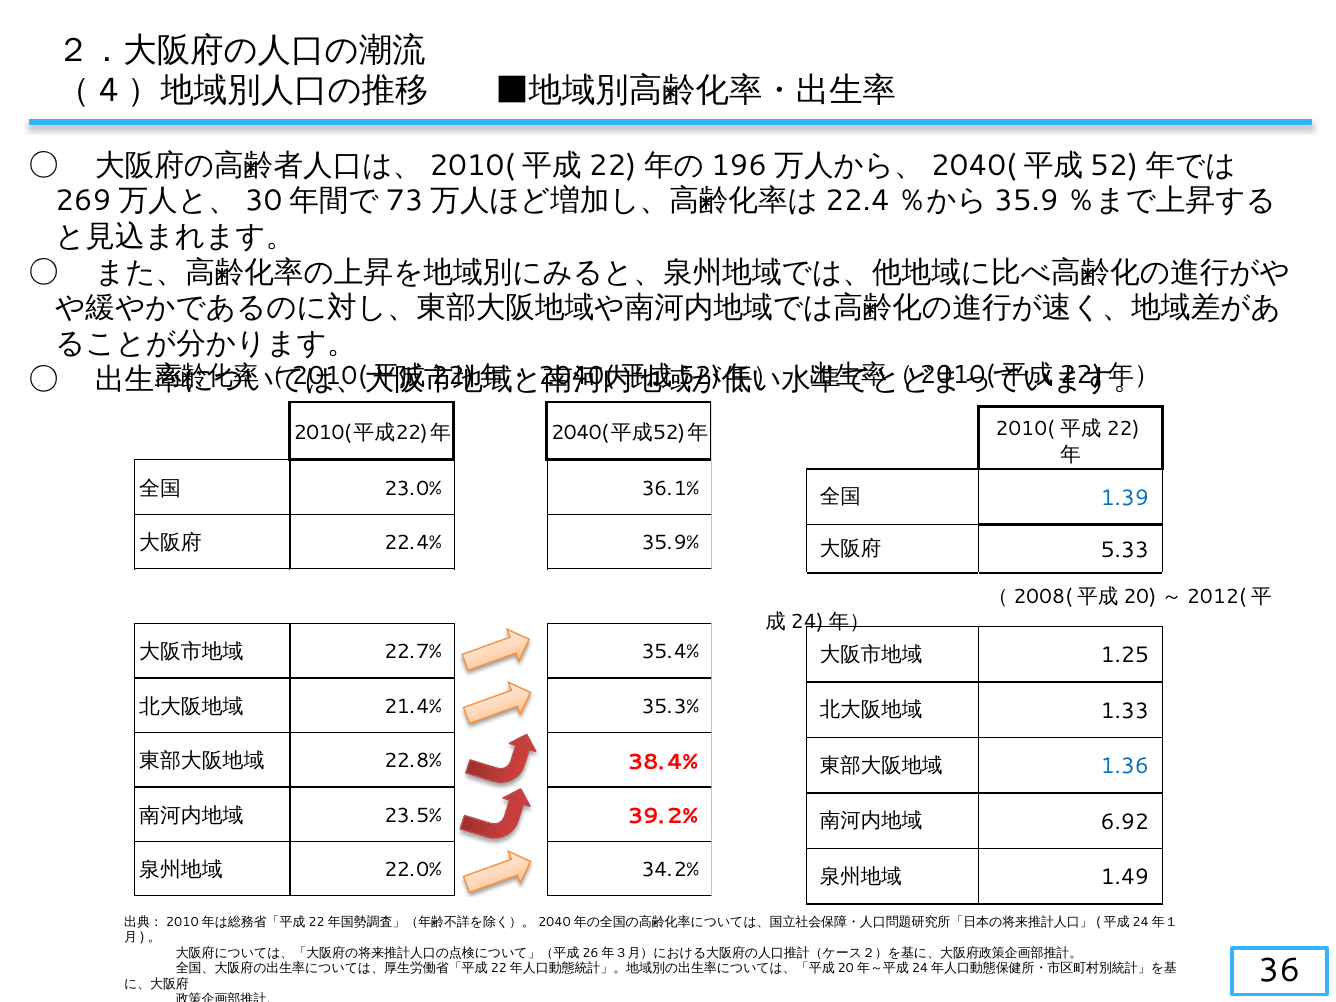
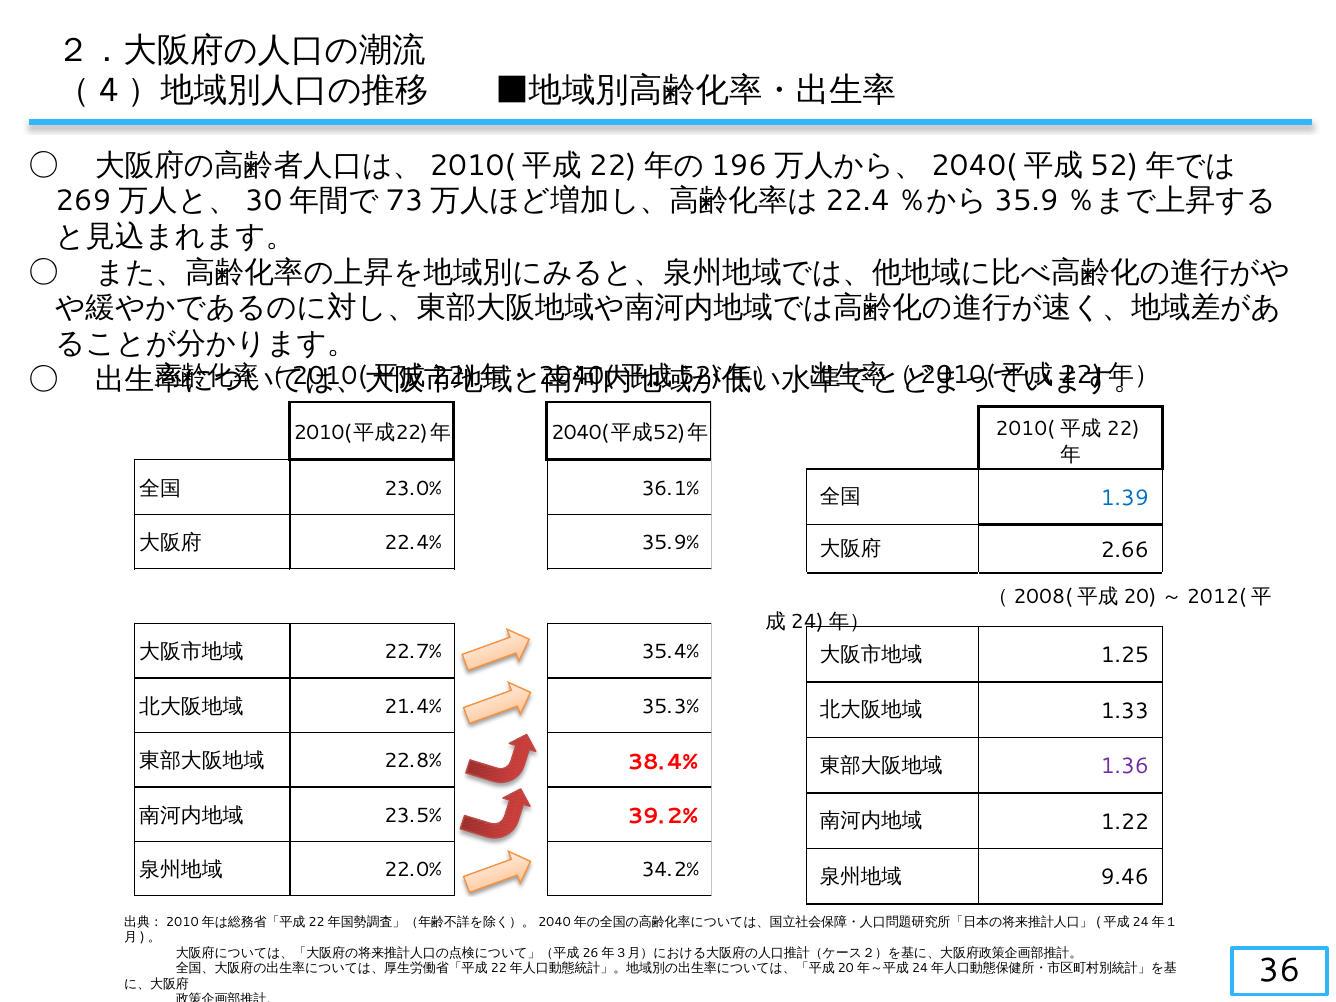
5.33: 5.33 -> 2.66 (1125, 550)
1.36 colour: blue -> purple (1125, 766)
6.92: 6.92 -> 1.22 (1125, 822)
1.49: 1.49 -> 9.46 (1125, 877)
